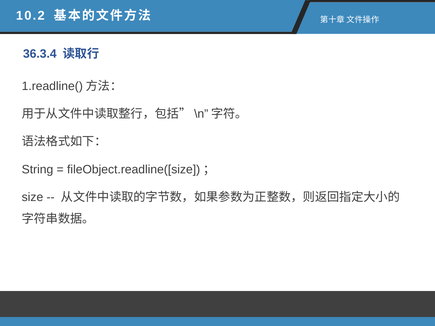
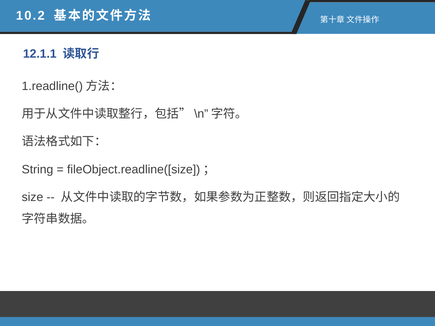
36.3.4: 36.3.4 -> 12.1.1 (40, 54)
